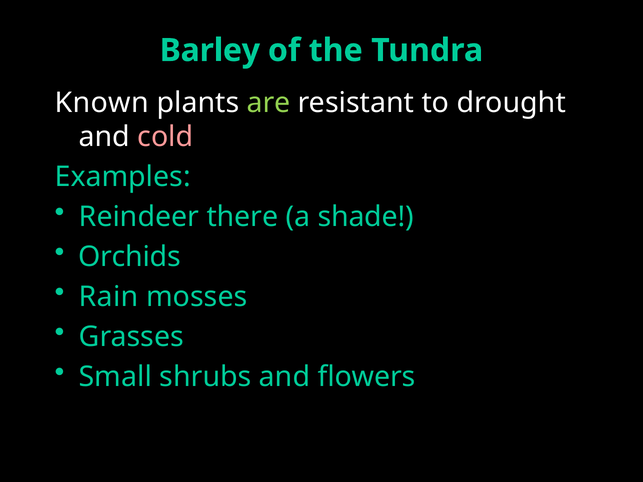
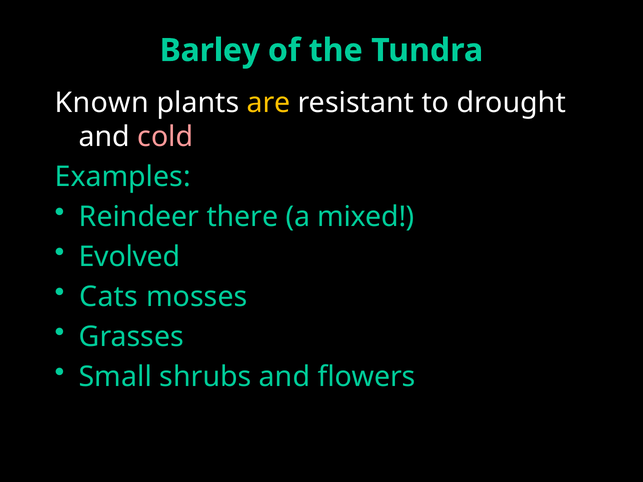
are colour: light green -> yellow (269, 103)
shade: shade -> mixed (366, 217)
Orchids: Orchids -> Evolved (129, 257)
Rain: Rain -> Cats (109, 297)
